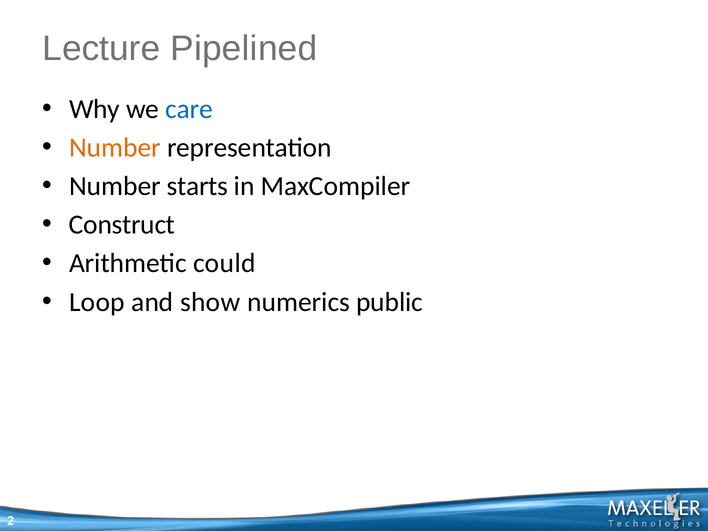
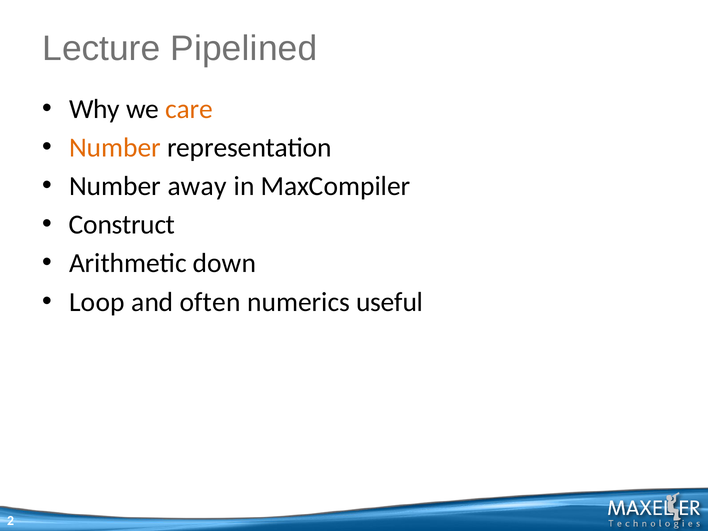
care colour: blue -> orange (189, 109)
starts: starts -> away (197, 186)
could: could -> down (224, 263)
show: show -> often (210, 302)
public: public -> useful (390, 302)
